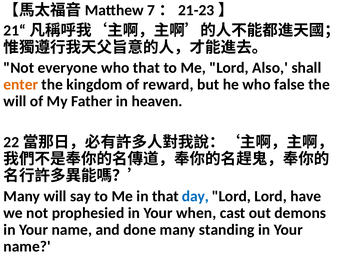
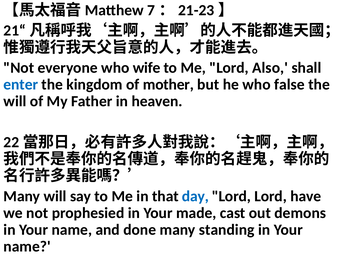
who that: that -> wife (147, 68)
enter colour: orange -> blue (21, 85)
reward: reward -> mother (168, 85)
when: when -> made (196, 213)
